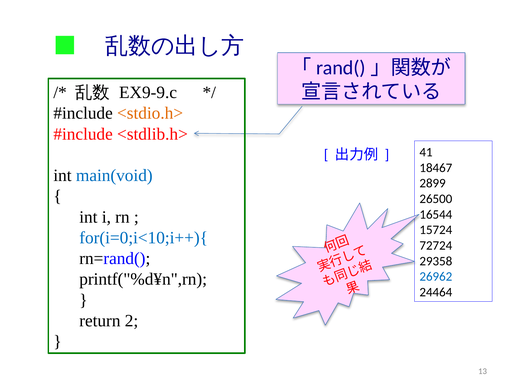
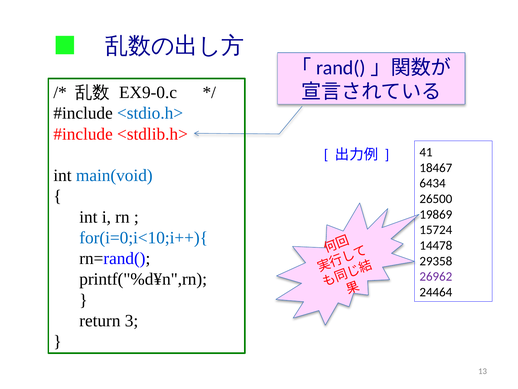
EX9-9.c: EX9-9.c -> EX9-0.c (148, 92)
<stdio.h> colour: orange -> blue (150, 113)
2899: 2899 -> 6434 (433, 183)
16544: 16544 -> 19869 (436, 214)
72724: 72724 -> 14478 (436, 245)
26962 colour: blue -> purple (436, 276)
2: 2 -> 3 (132, 320)
